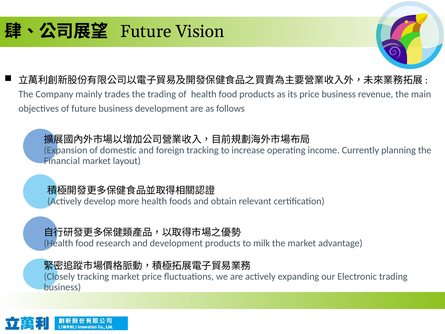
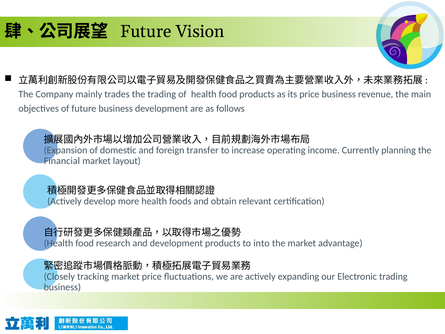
foreign tracking: tracking -> transfer (203, 150)
milk: milk -> into (261, 243)
